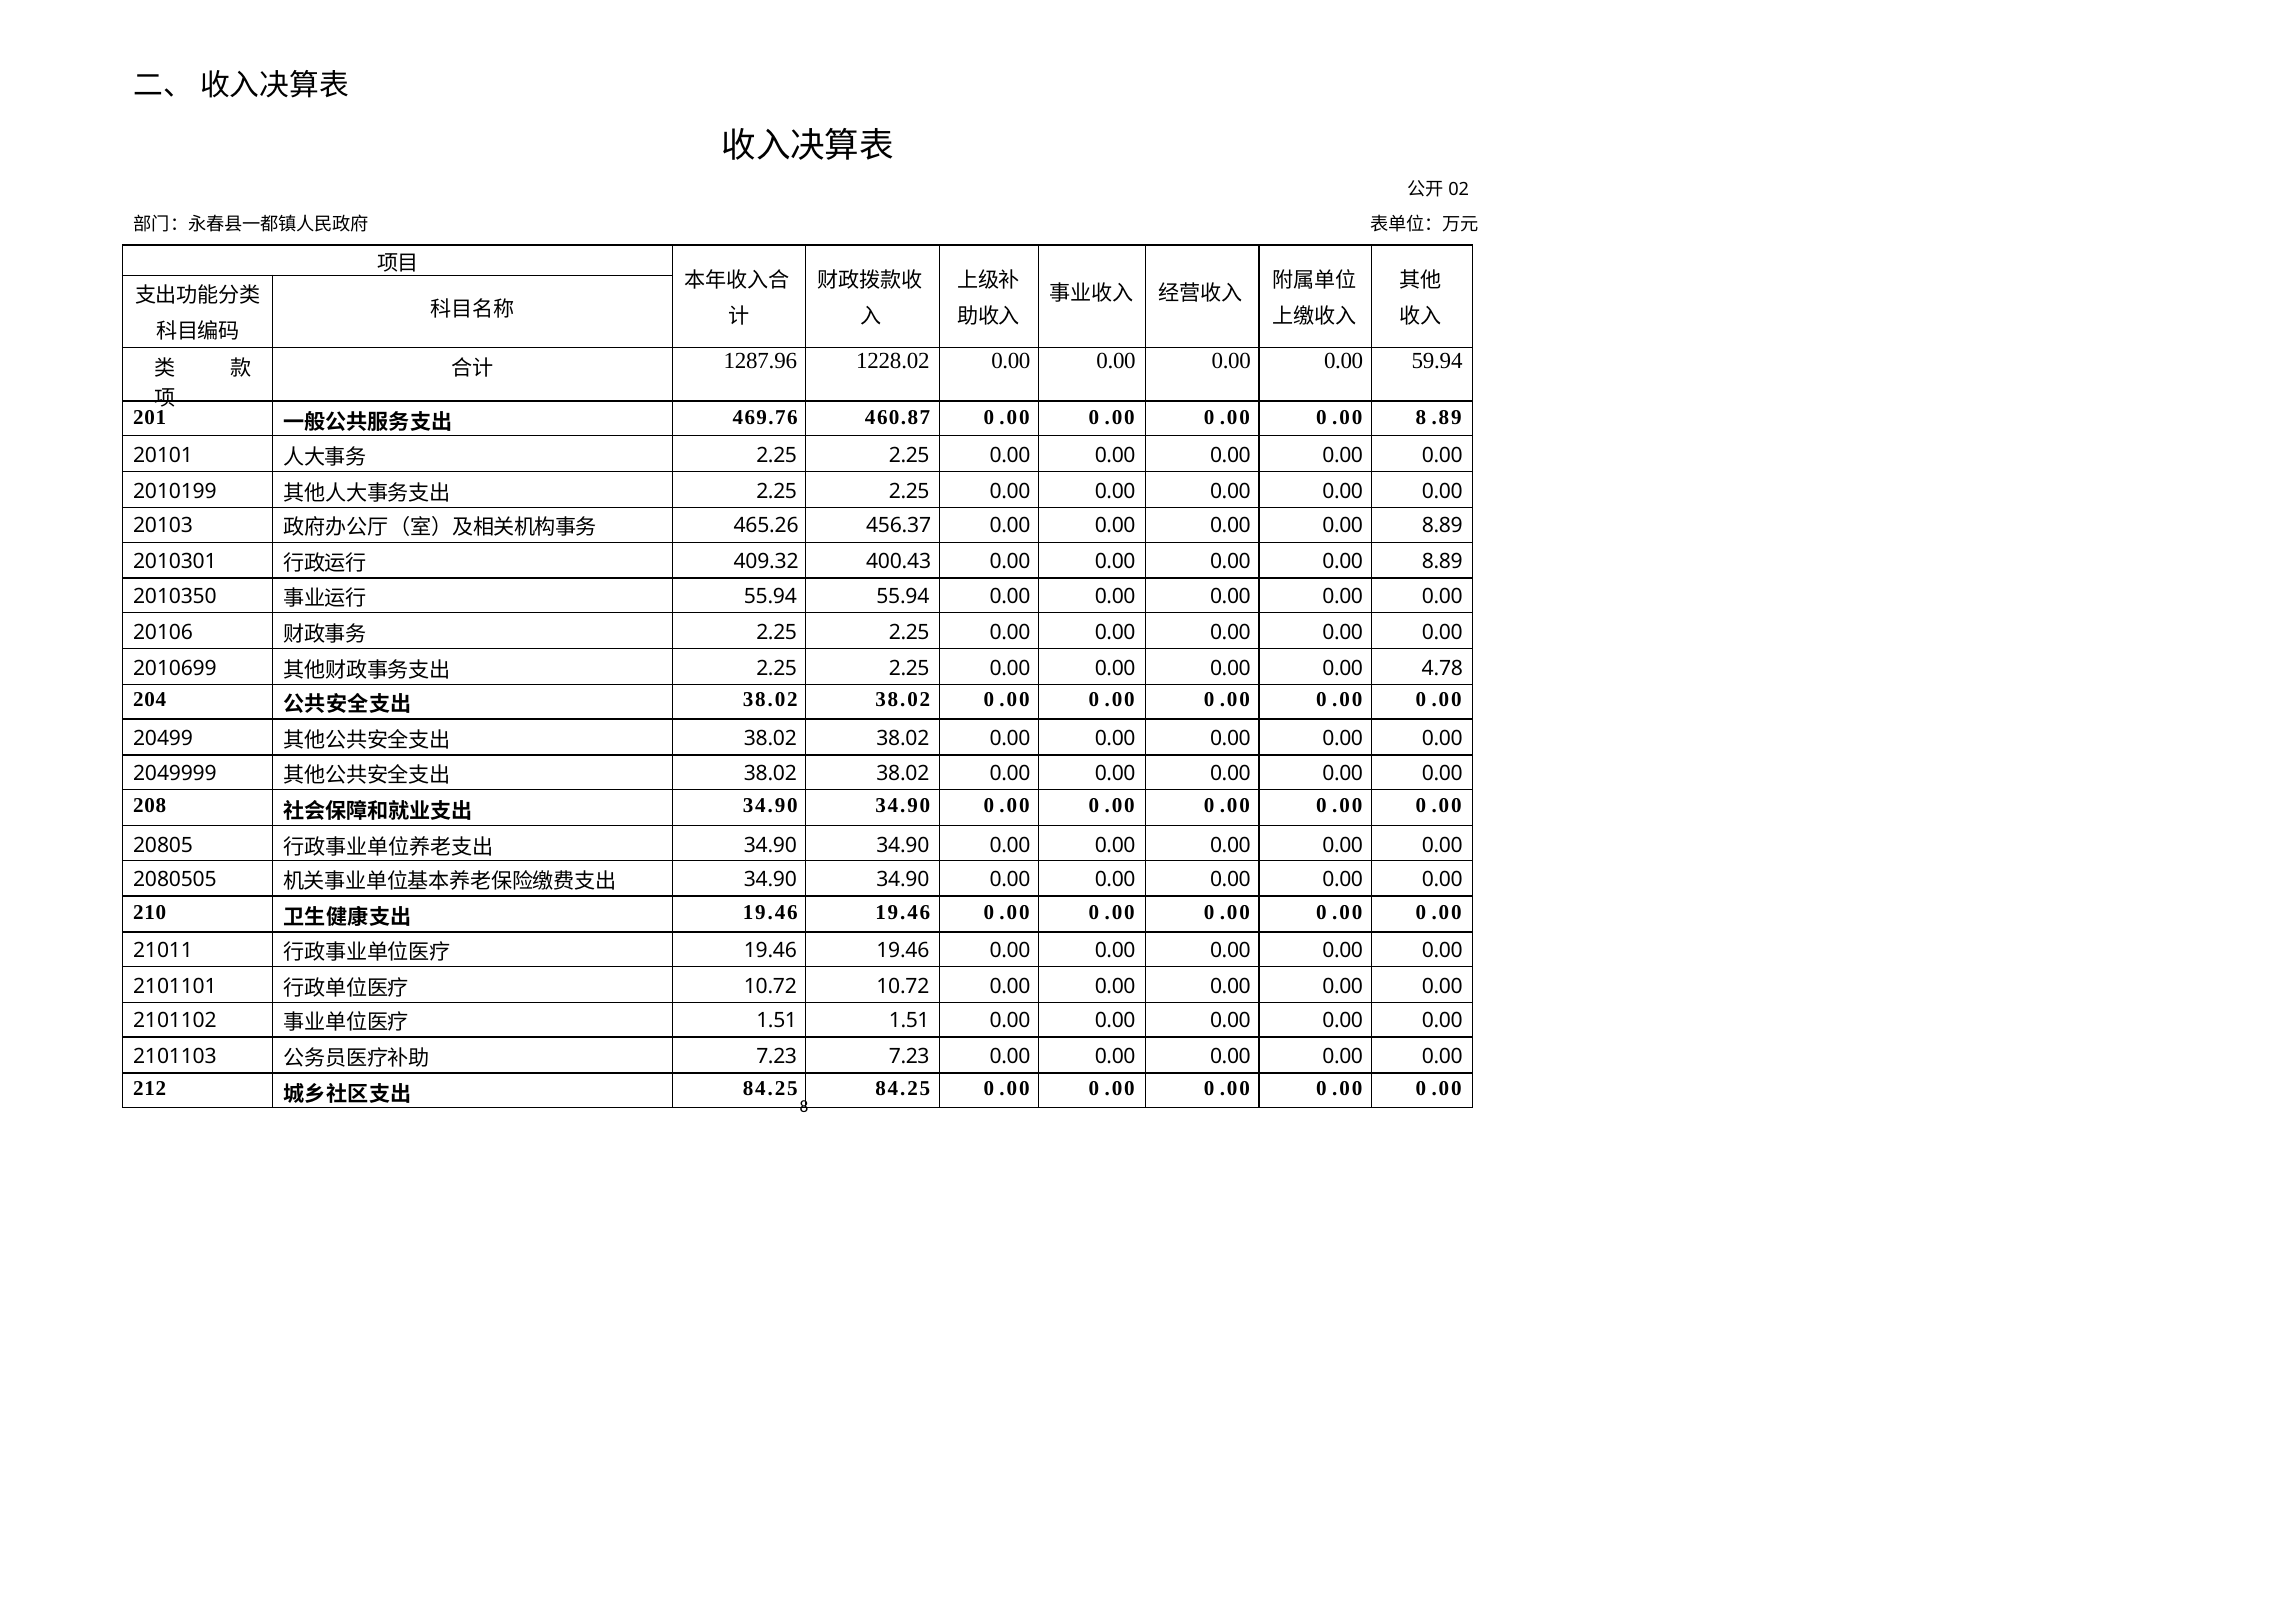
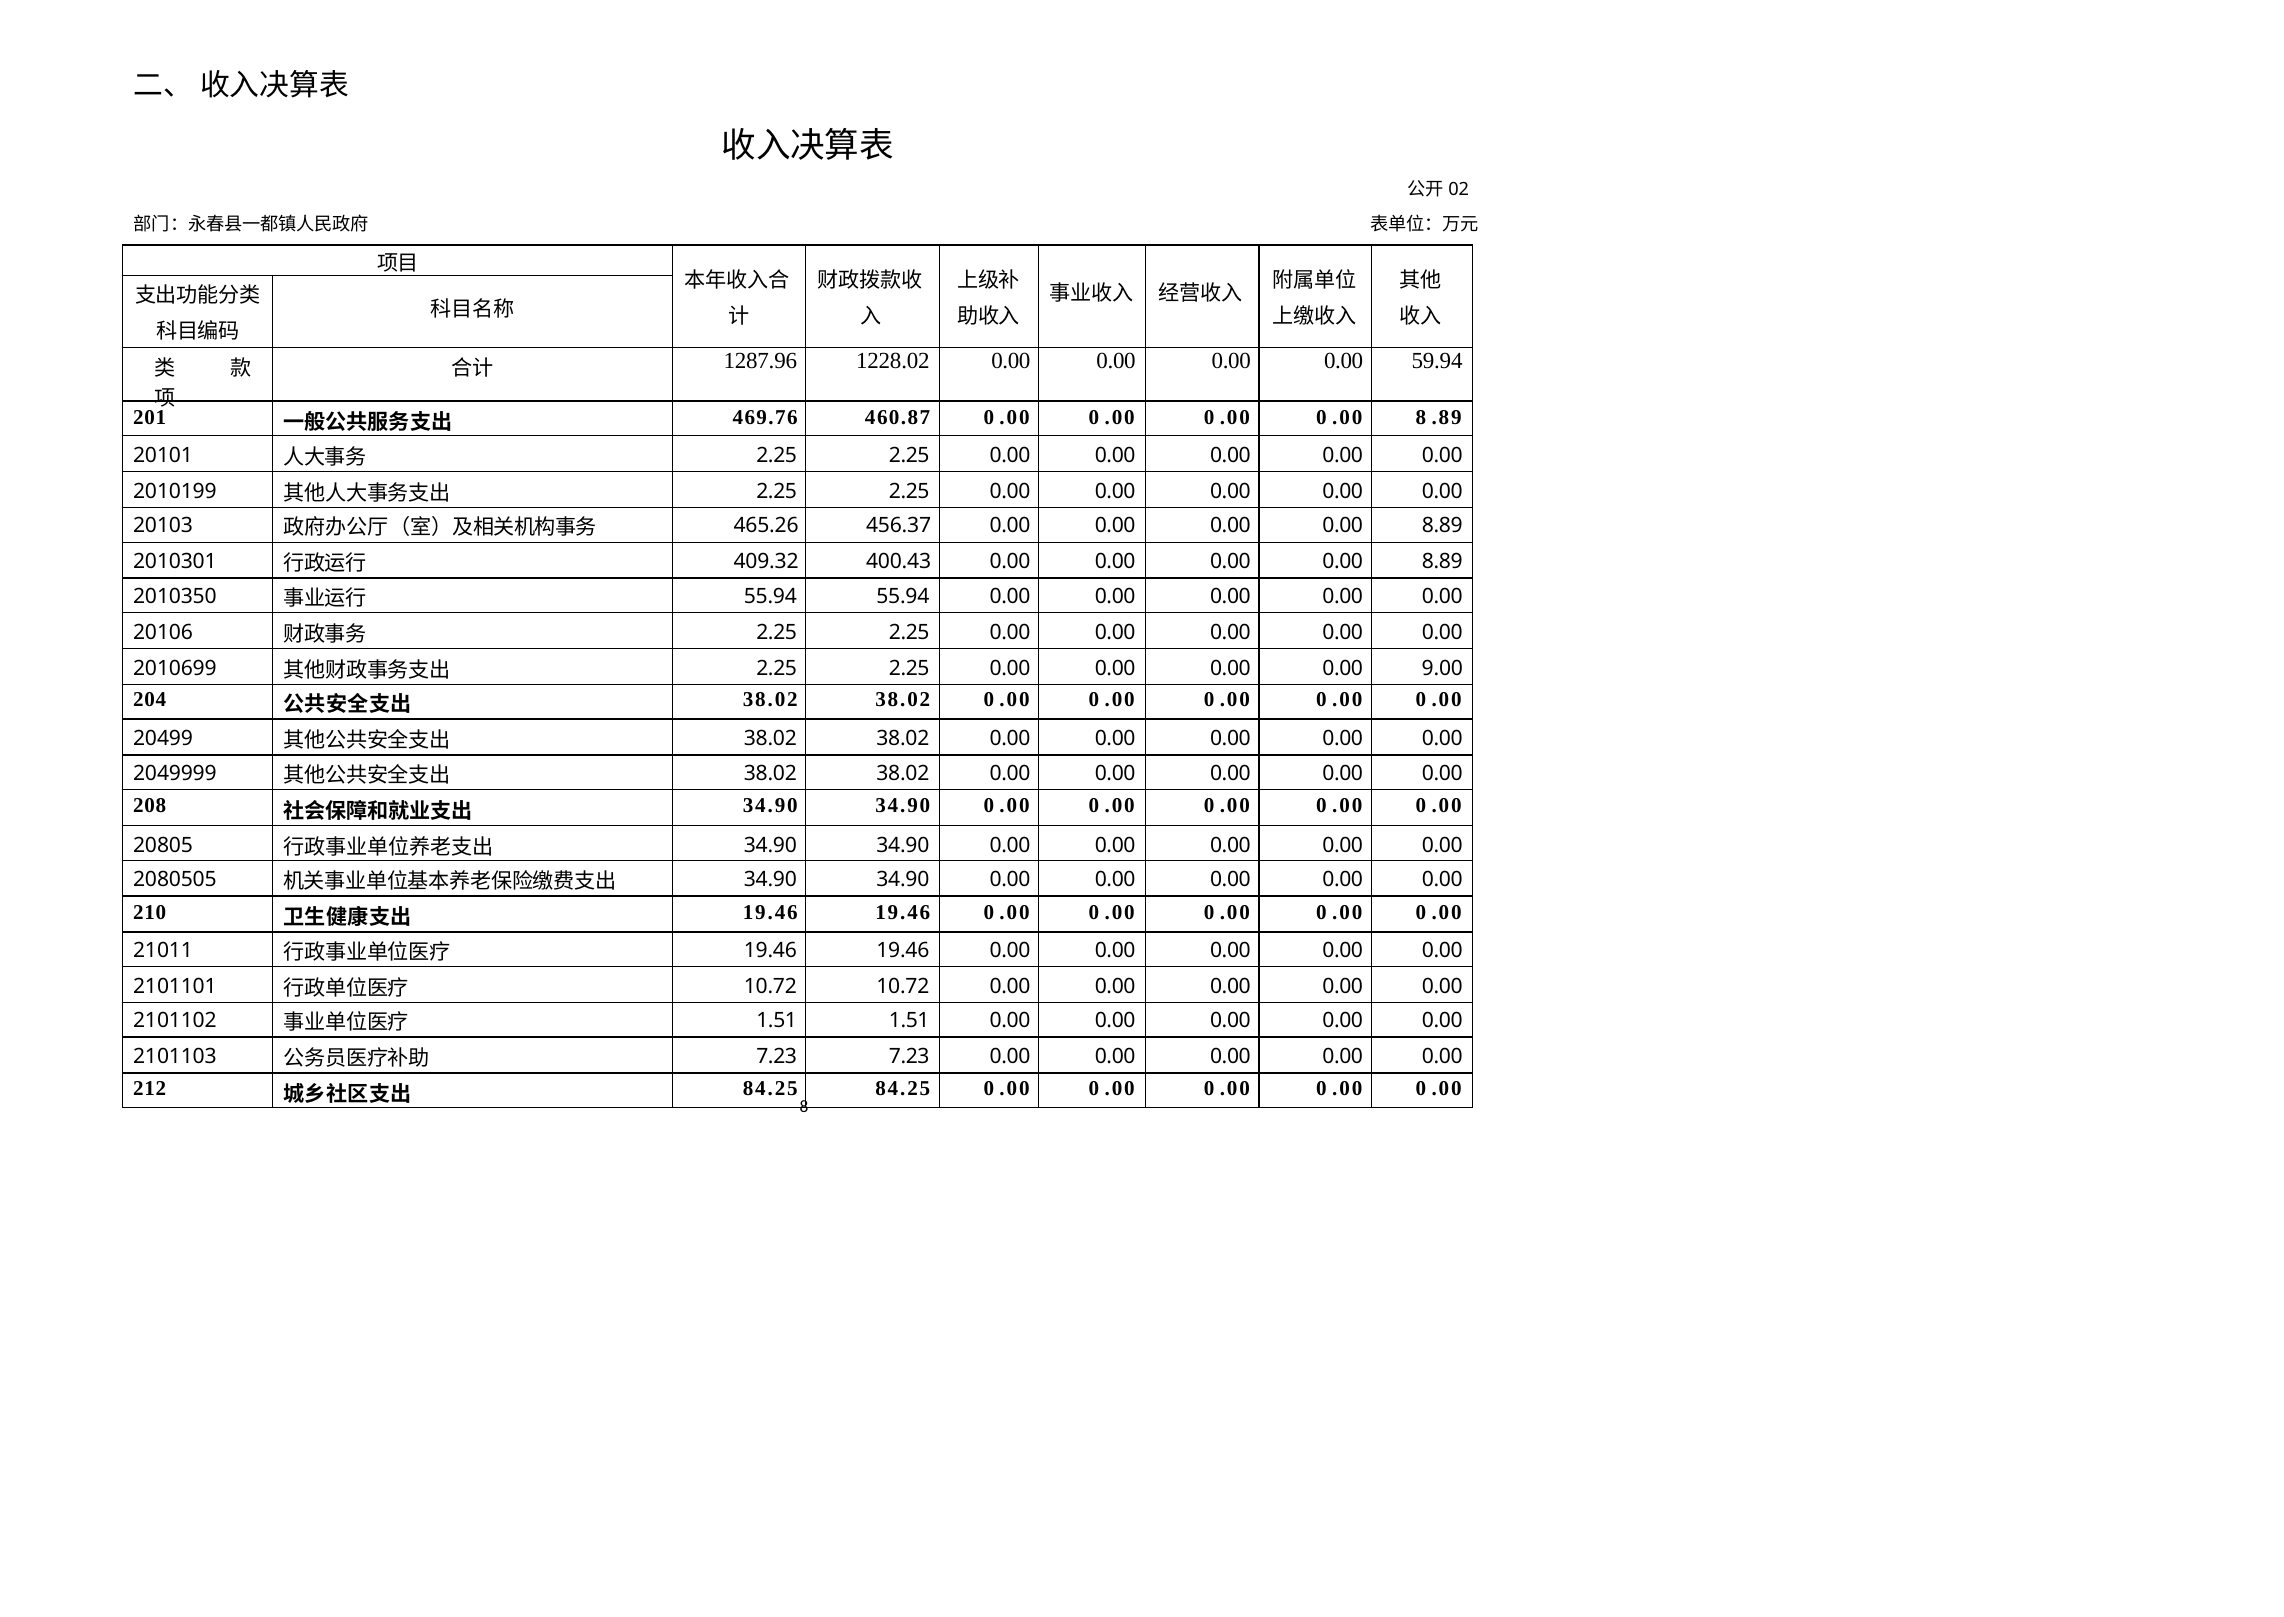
4.78: 4.78 -> 9.00 (1442, 668)
